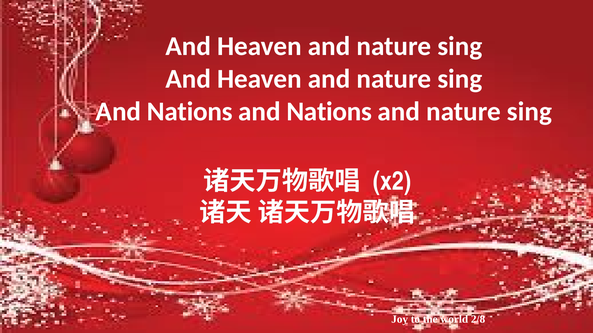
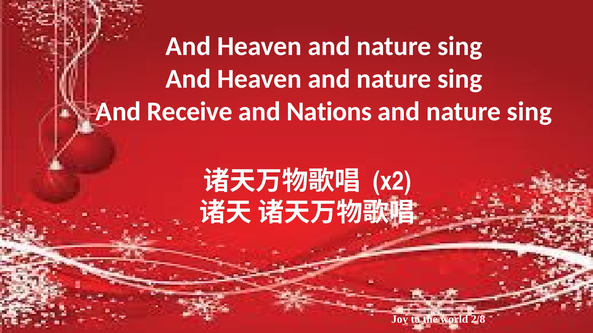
Nations: Nations -> Receive (190, 112)
